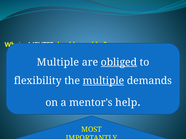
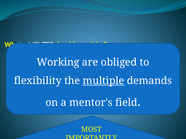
Multiple: Multiple -> Working (58, 62)
obliged underline: present -> none (119, 62)
help: help -> field (126, 103)
